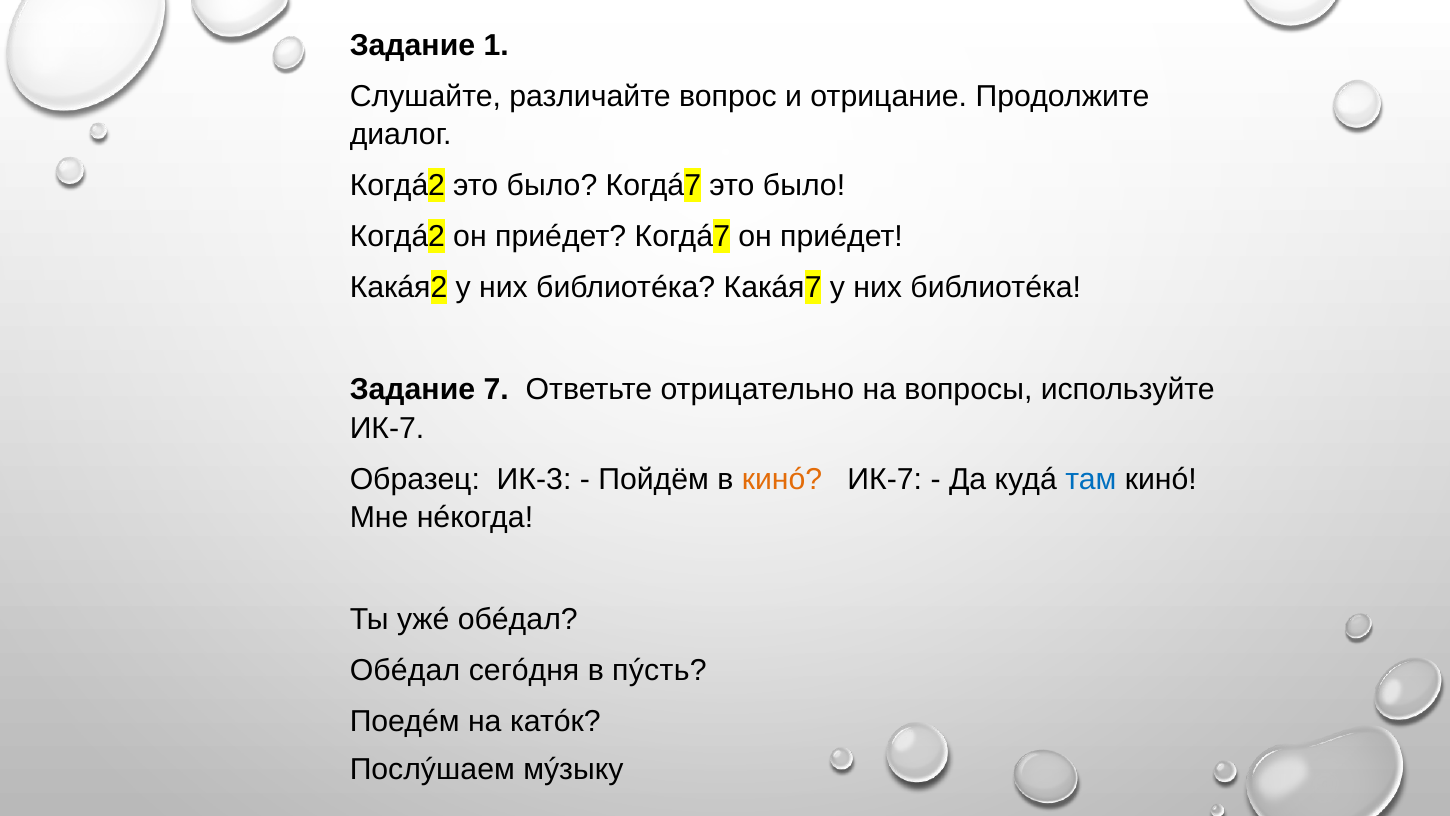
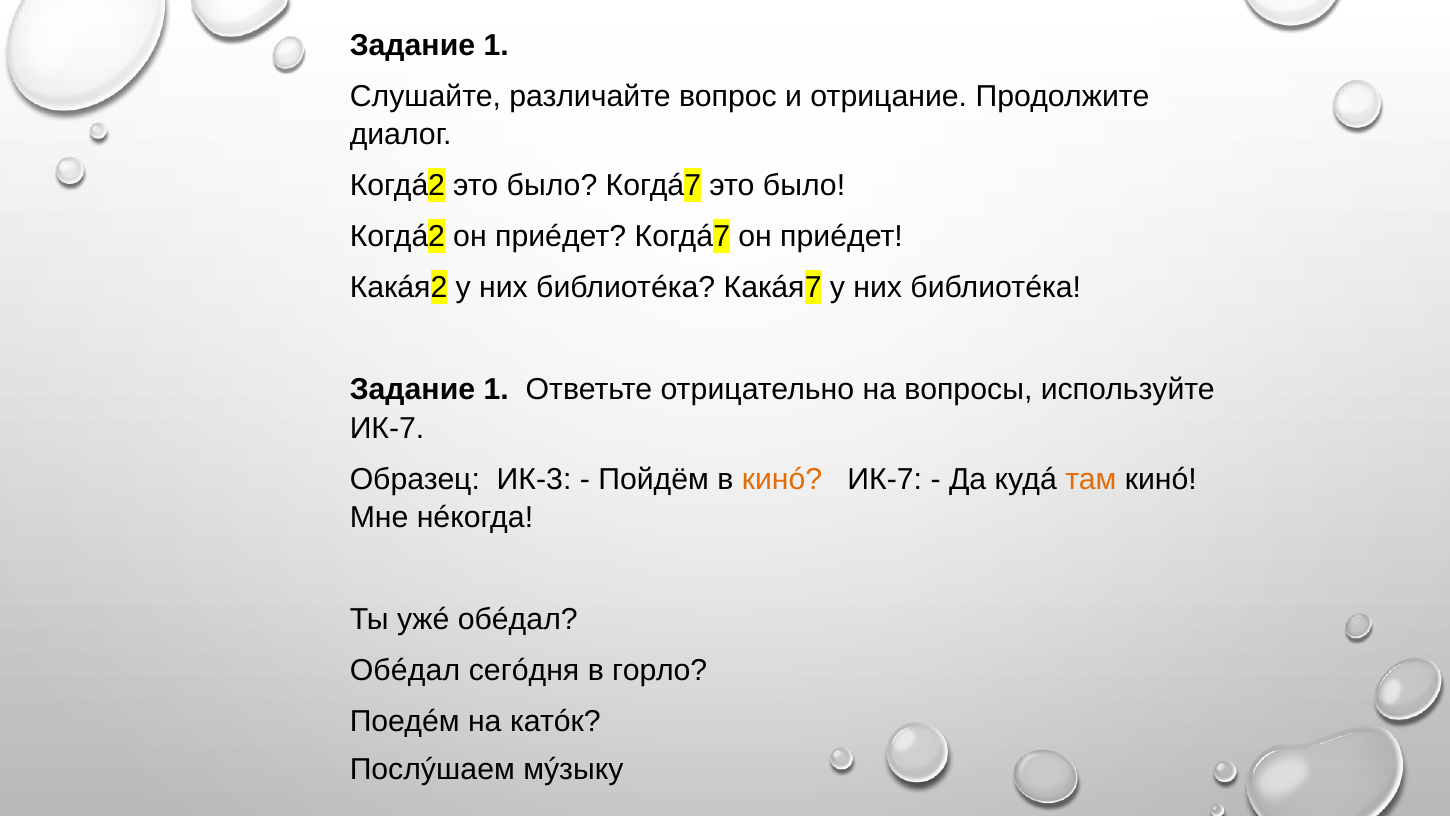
7: 7 -> 1 (496, 389)
там colour: blue -> orange (1091, 479)
пýсть: пýсть -> горло (660, 670)
